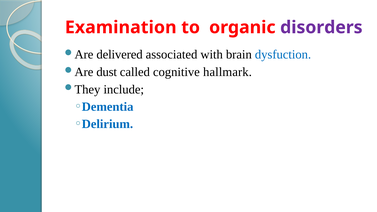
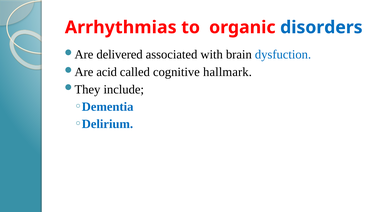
Examination: Examination -> Arrhythmias (121, 27)
disorders colour: purple -> blue (321, 27)
dust: dust -> acid (107, 72)
